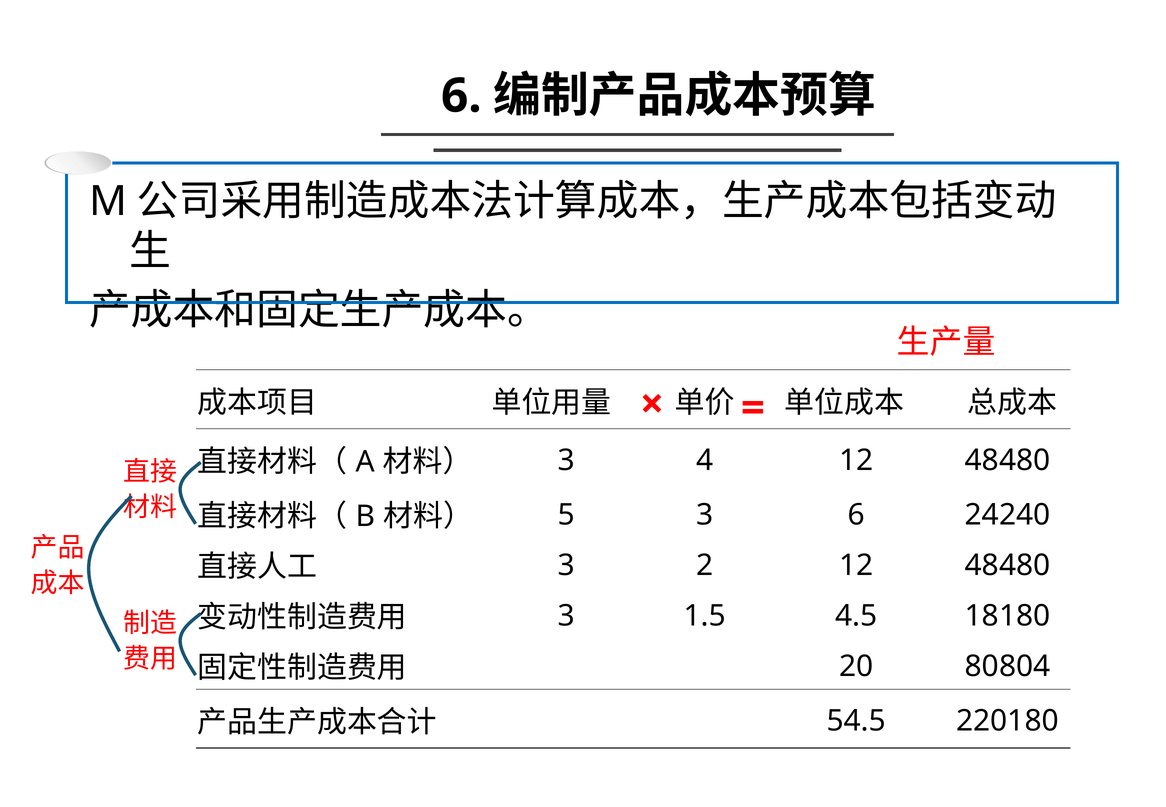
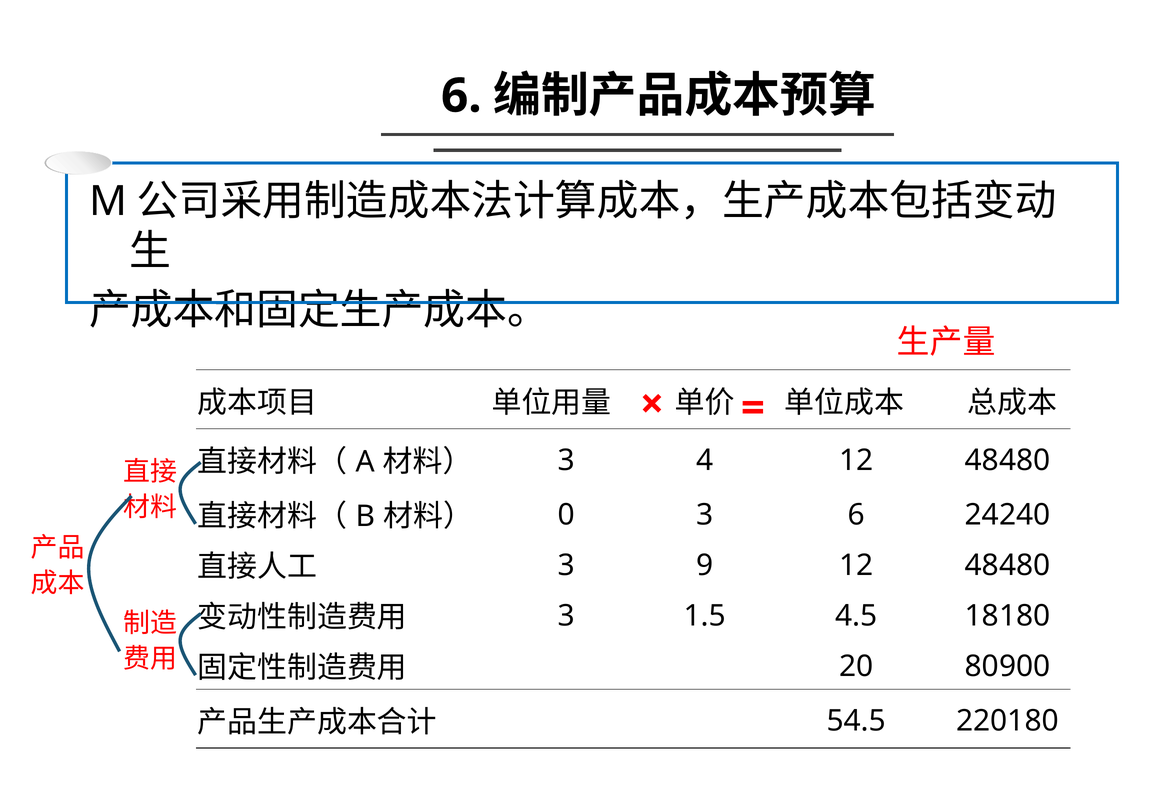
5: 5 -> 0 (566, 515)
2: 2 -> 9 (705, 566)
80804: 80804 -> 80900 (1008, 666)
